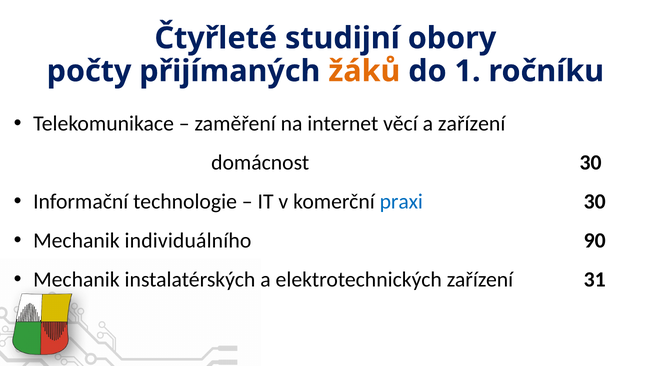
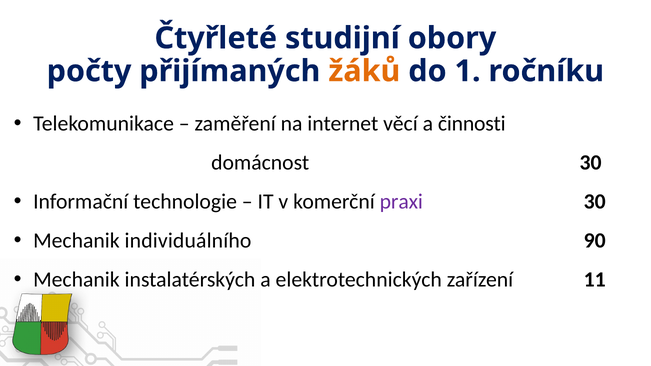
a zařízení: zařízení -> činnosti (472, 124)
praxi colour: blue -> purple (401, 202)
31: 31 -> 11 (595, 280)
